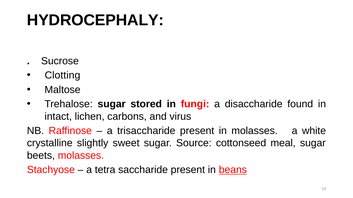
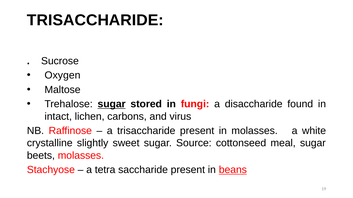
HYDROCEPHALY: HYDROCEPHALY -> TRISACCHARIDE (95, 20)
Clotting: Clotting -> Oxygen (63, 76)
sugar underline: none -> present (112, 104)
